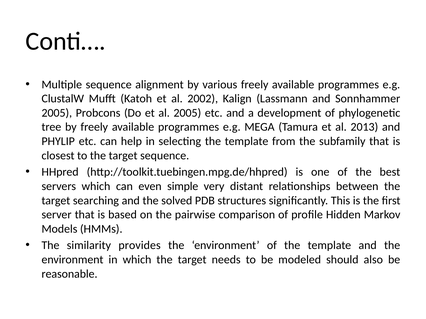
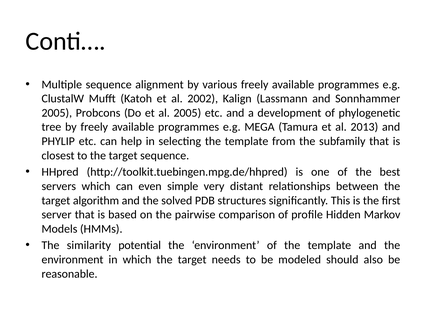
searching: searching -> algorithm (96, 201)
provides: provides -> potential (140, 246)
